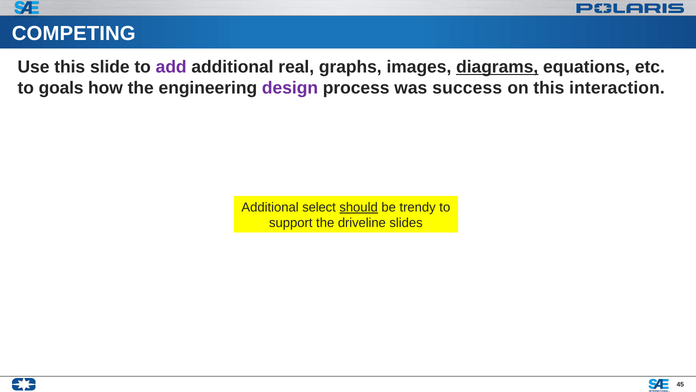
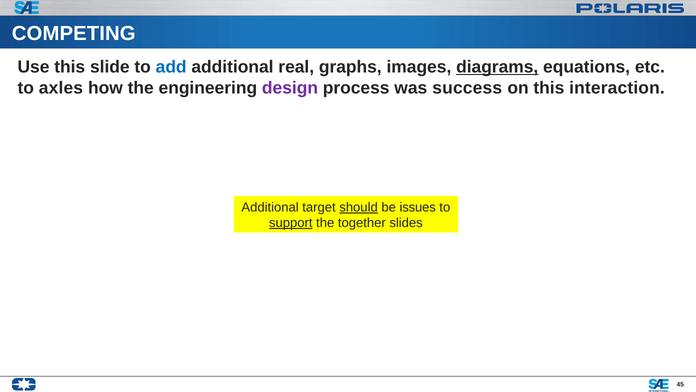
add colour: purple -> blue (171, 67)
goals: goals -> axles (61, 88)
select: select -> target (319, 207)
trendy: trendy -> issues (418, 207)
support underline: none -> present (291, 223)
driveline: driveline -> together (362, 223)
